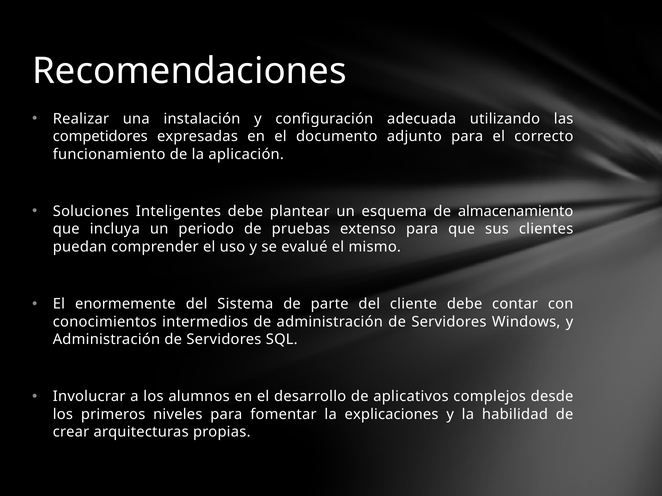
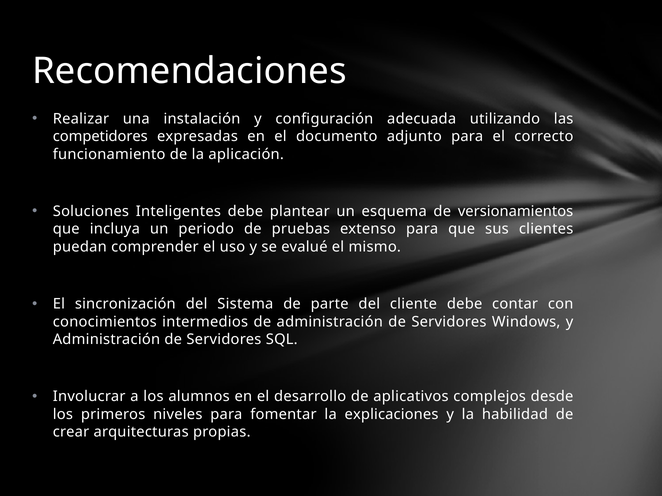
almacenamiento: almacenamiento -> versionamientos (516, 212)
enormemente: enormemente -> sincronización (125, 304)
